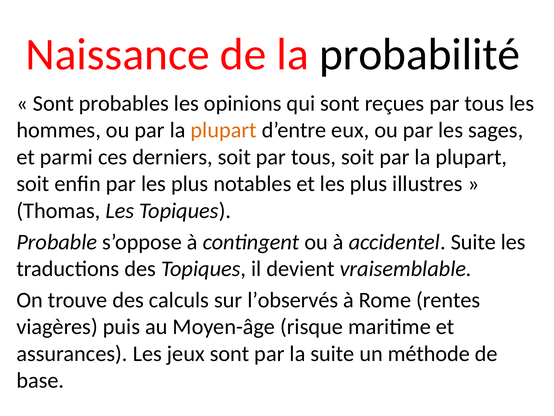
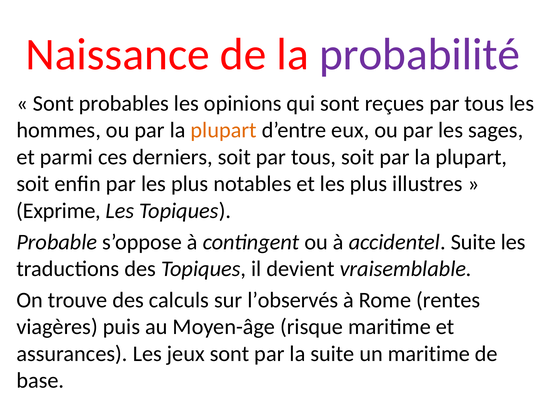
probabilité colour: black -> purple (419, 54)
Thomas: Thomas -> Exprime (59, 210)
un méthode: méthode -> maritime (429, 353)
